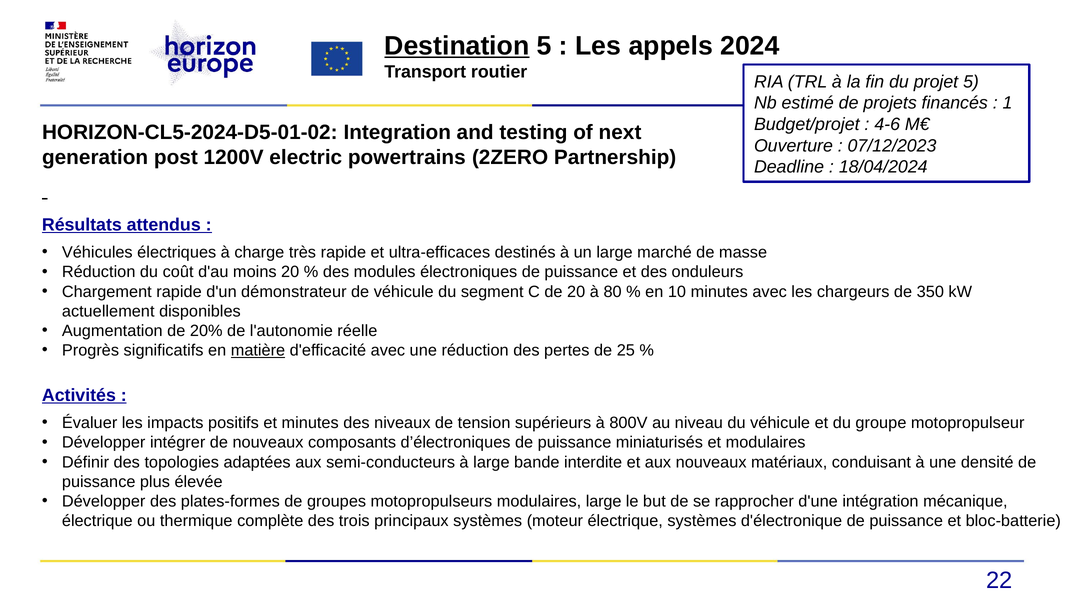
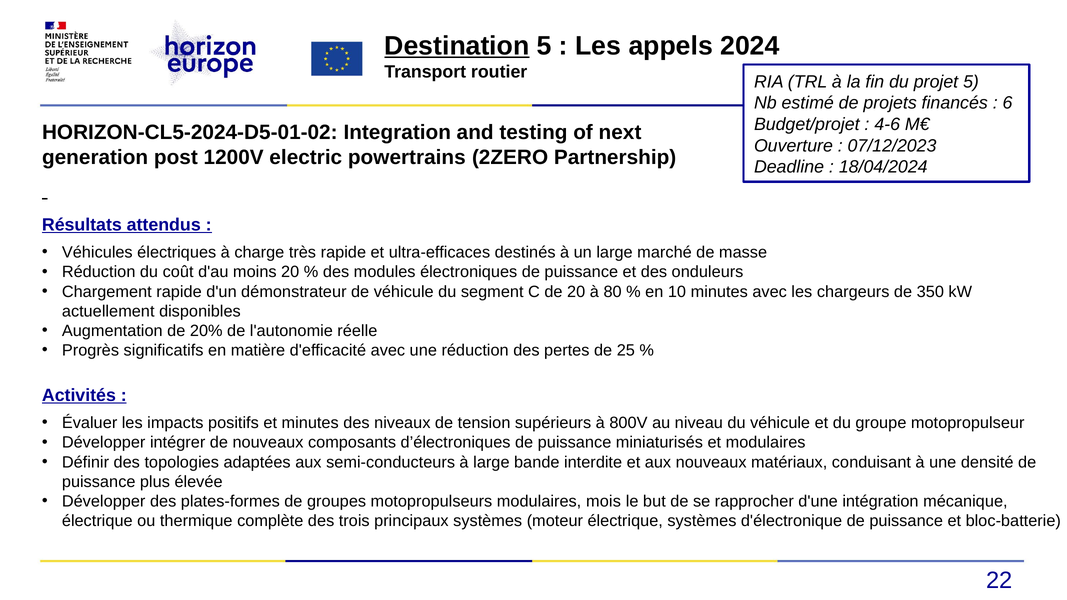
1: 1 -> 6 (1007, 103)
matière underline: present -> none (258, 351)
modulaires large: large -> mois (603, 501)
